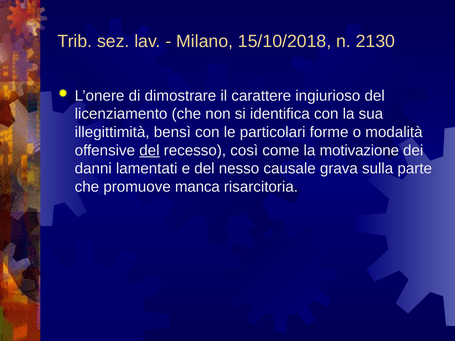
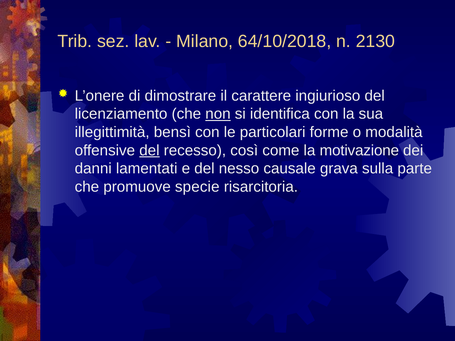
15/10/2018: 15/10/2018 -> 64/10/2018 (285, 41)
non underline: none -> present (218, 114)
manca: manca -> specie (197, 187)
